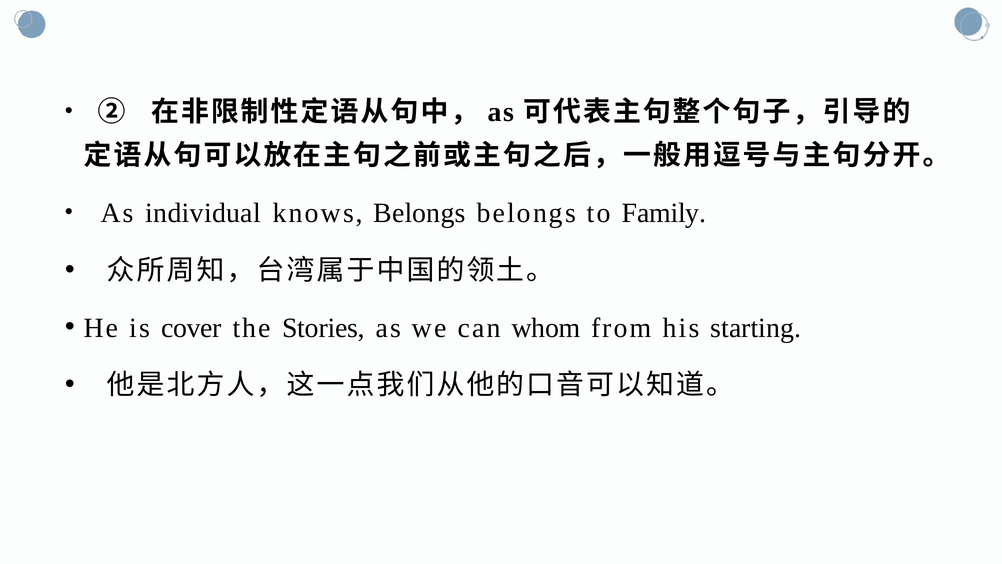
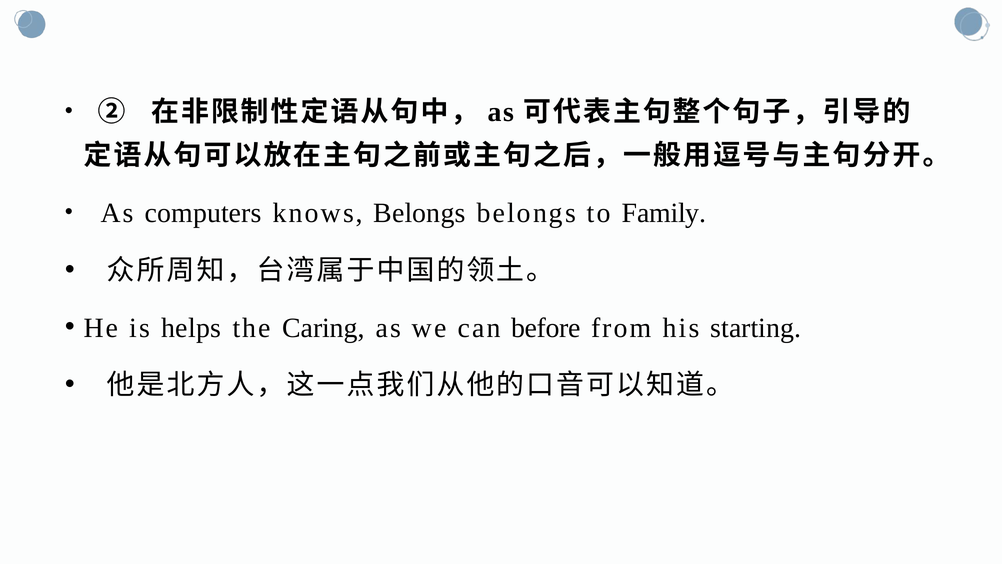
individual: individual -> computers (203, 213)
cover: cover -> helps (191, 328)
Stories: Stories -> Caring (323, 328)
whom: whom -> before (546, 328)
